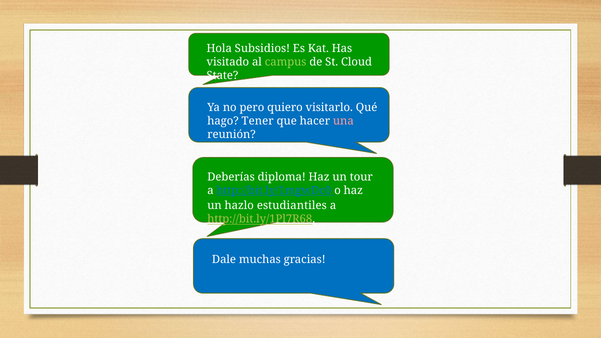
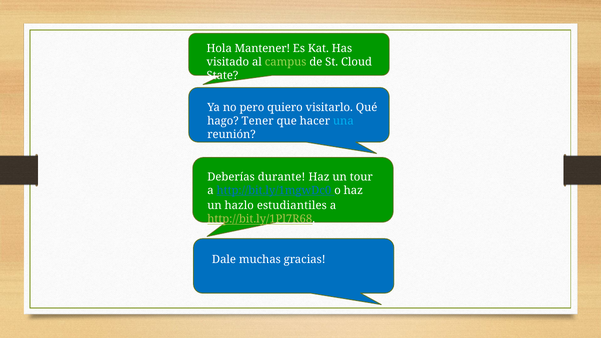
Subsidios: Subsidios -> Mantener (262, 48)
una colour: pink -> light blue (343, 121)
diploma: diploma -> durante (282, 177)
